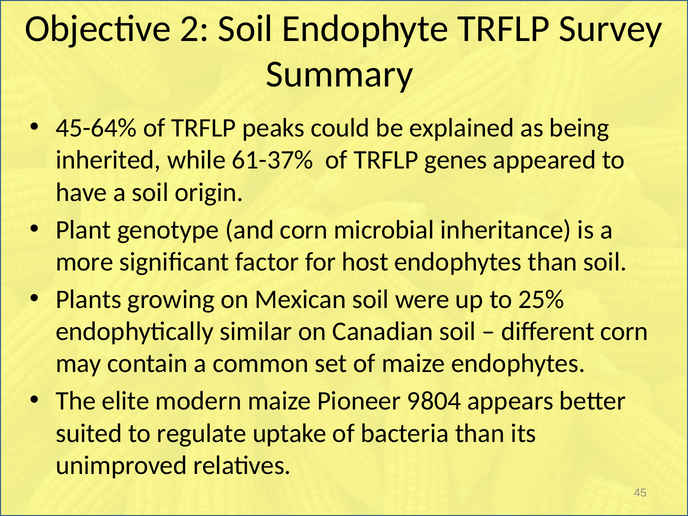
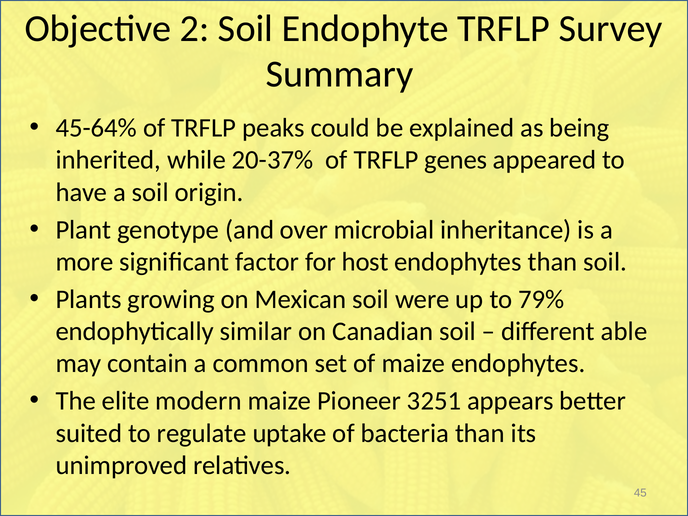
61-37%: 61-37% -> 20-37% (273, 160)
and corn: corn -> over (304, 230)
25%: 25% -> 79% (541, 299)
different corn: corn -> able (624, 332)
9804: 9804 -> 3251 (434, 401)
